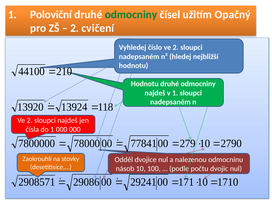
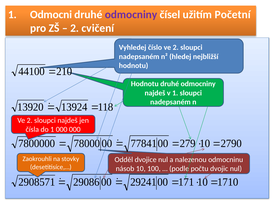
Poloviční: Poloviční -> Odmocni (51, 15)
odmocniny colour: green -> purple (131, 15)
Opačný: Opačný -> Početní (233, 15)
